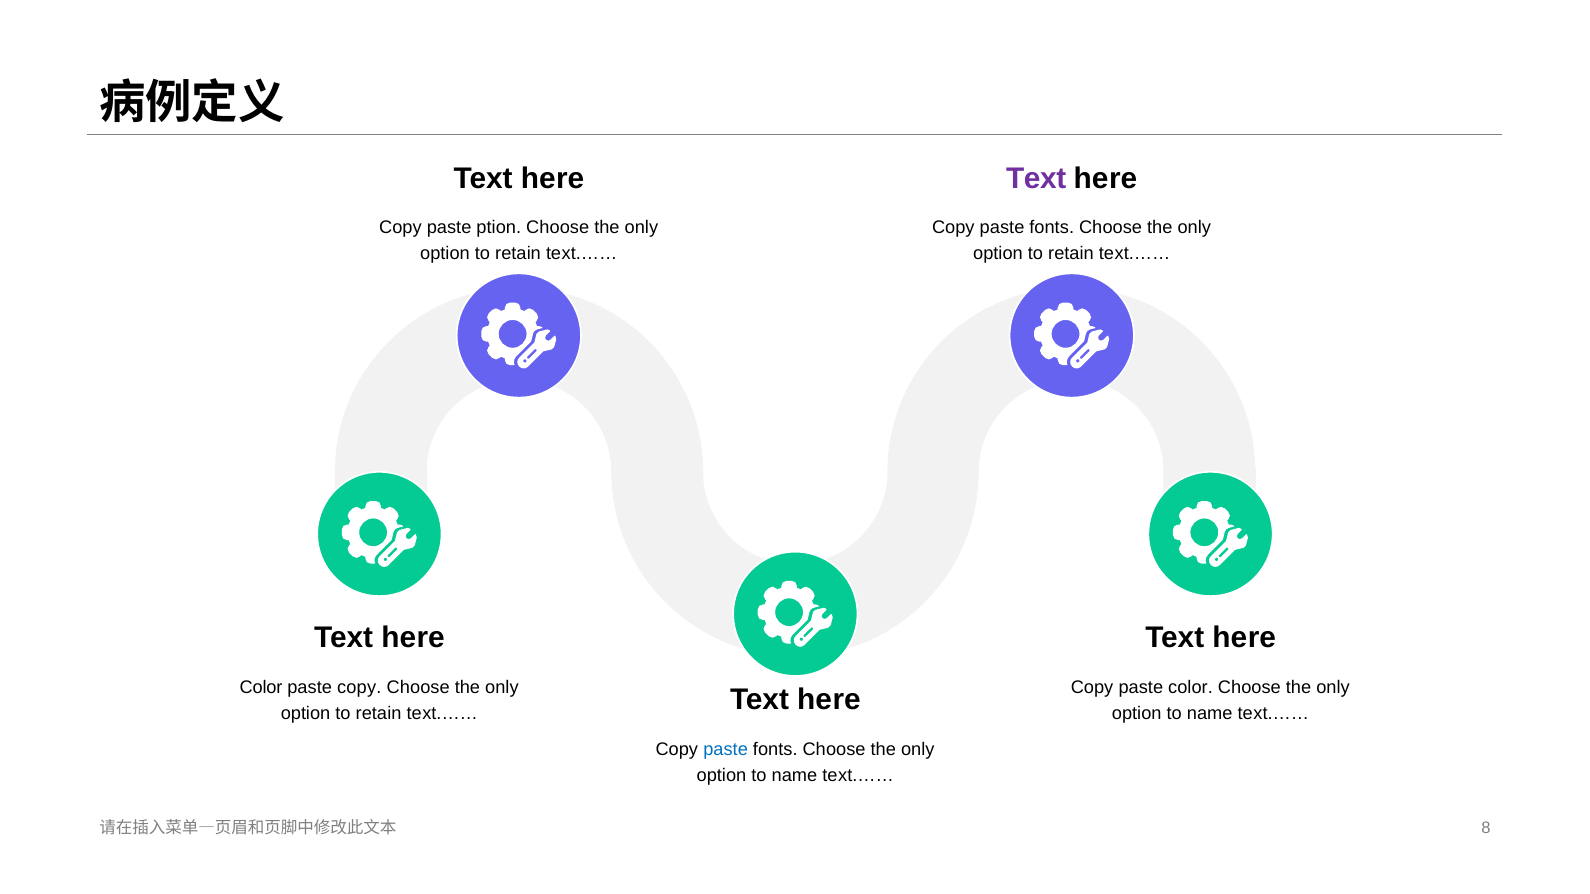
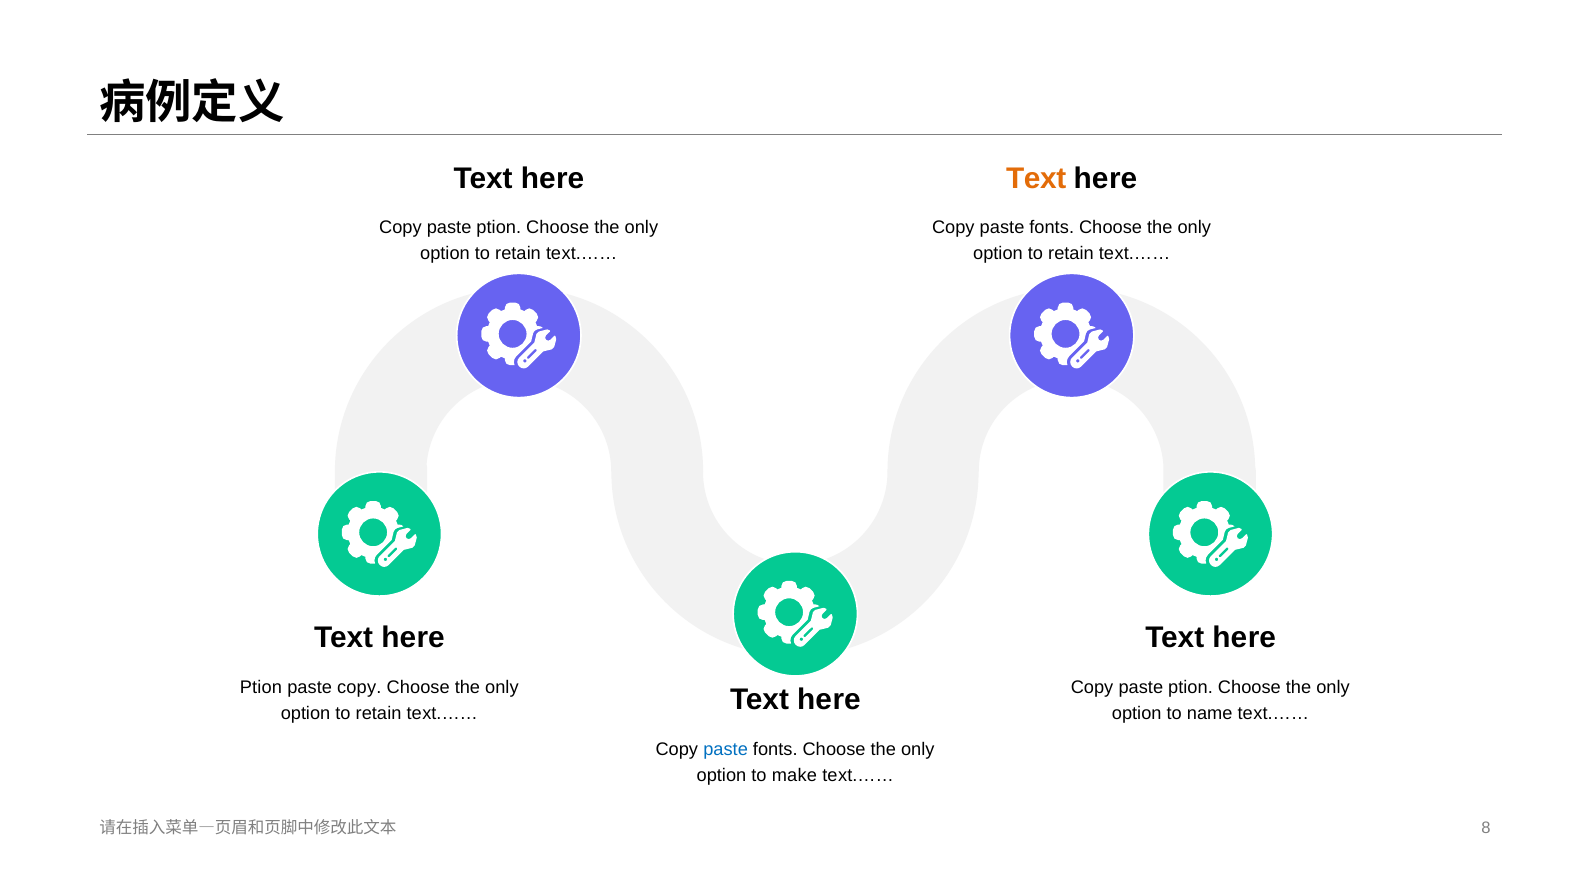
Text colour: purple -> orange (1036, 178)
Color: Color -> Ption (261, 688)
color: color -> ption (1190, 688)
name: name -> make (794, 776)
